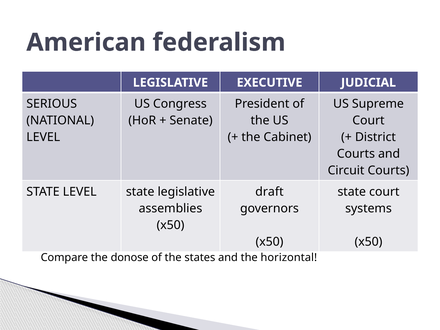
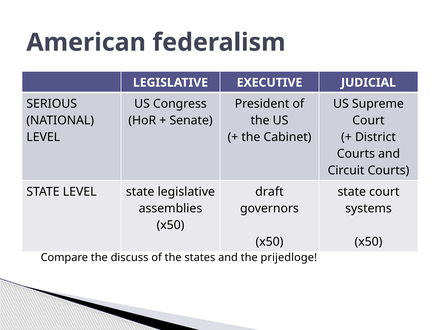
donose: donose -> discuss (130, 258)
horizontal: horizontal -> prijedloge (289, 258)
